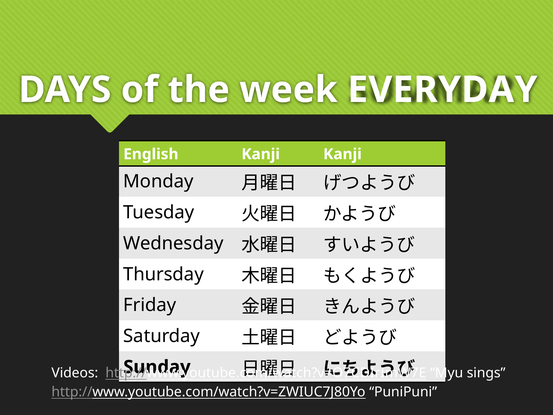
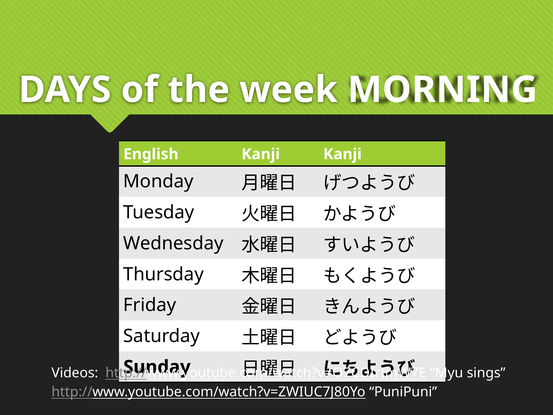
EVERYDAY: EVERYDAY -> MORNING (442, 90)
